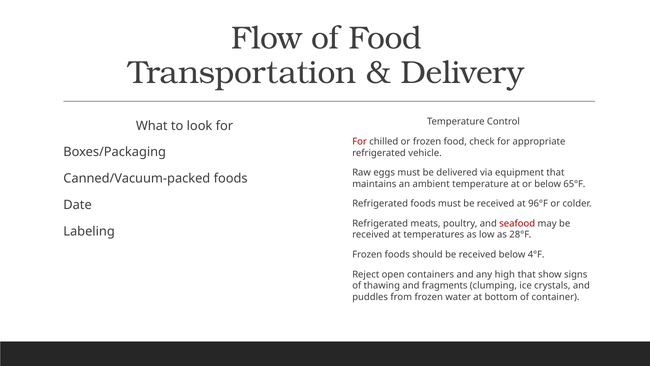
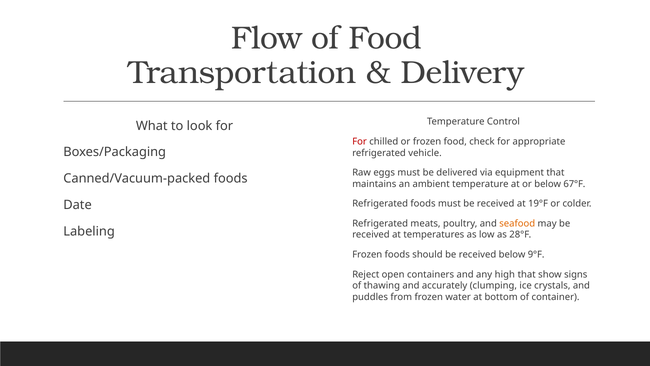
65°F: 65°F -> 67°F (574, 184)
96°F: 96°F -> 19°F (538, 204)
seafood colour: red -> orange (517, 223)
4°F: 4°F -> 9°F (536, 254)
fragments: fragments -> accurately (445, 285)
